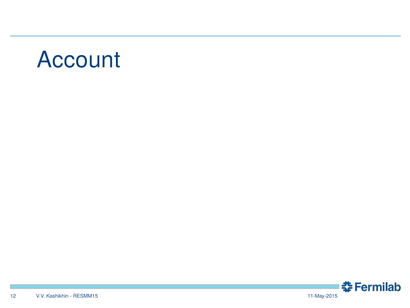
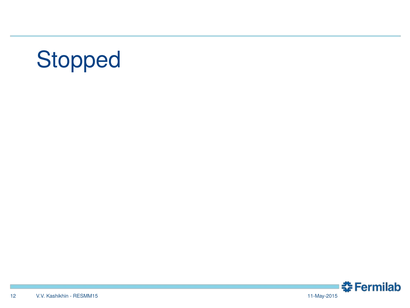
Account: Account -> Stopped (79, 60)
